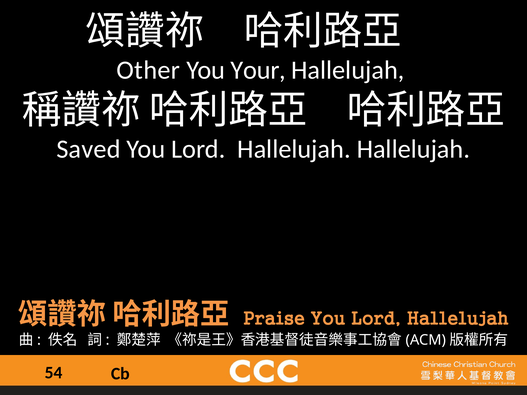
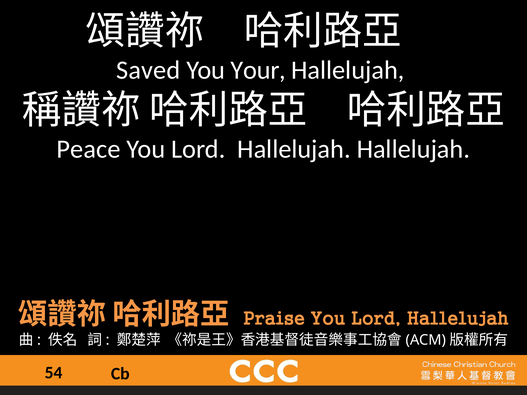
Other: Other -> Saved (148, 70)
Saved: Saved -> Peace (88, 149)
